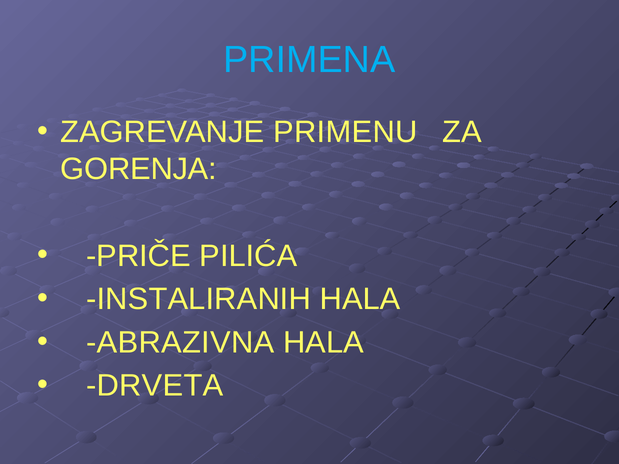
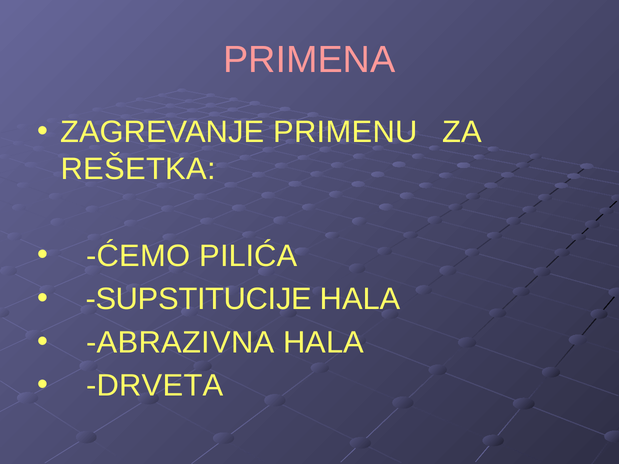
PRIMENA colour: light blue -> pink (309, 60)
GORENJA: GORENJA -> REŠETKA (138, 169)
PRIČE: PRIČE -> ĆEMO (138, 256)
INSTALIRANIH: INSTALIRANIH -> SUPSTITUCIJE (199, 299)
